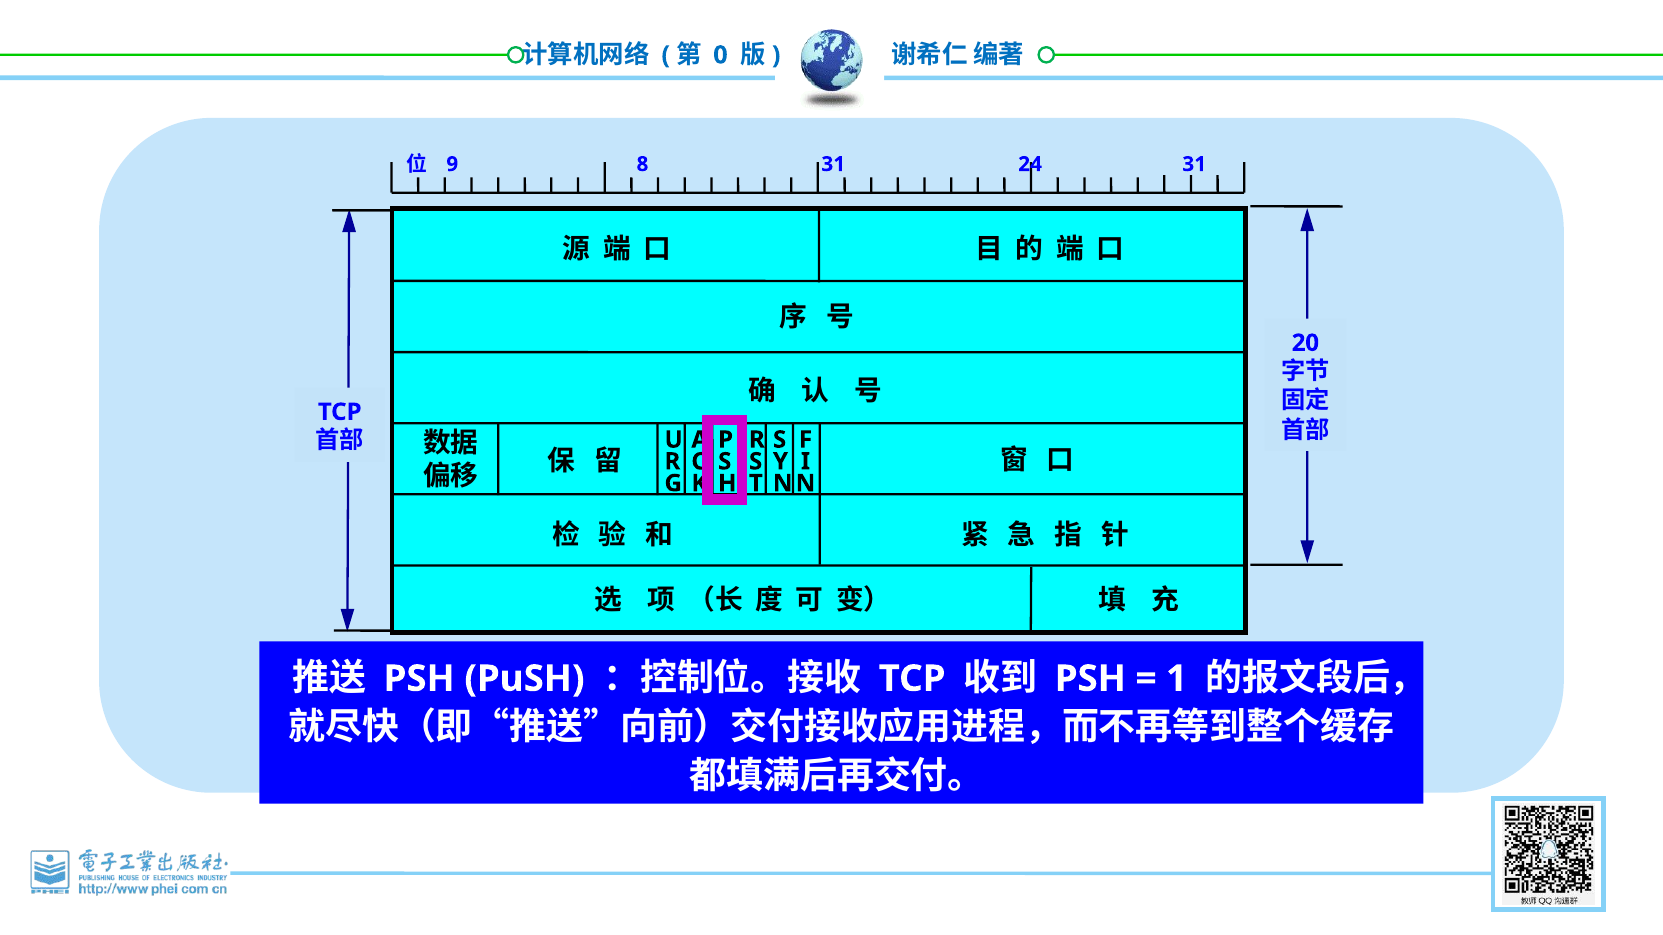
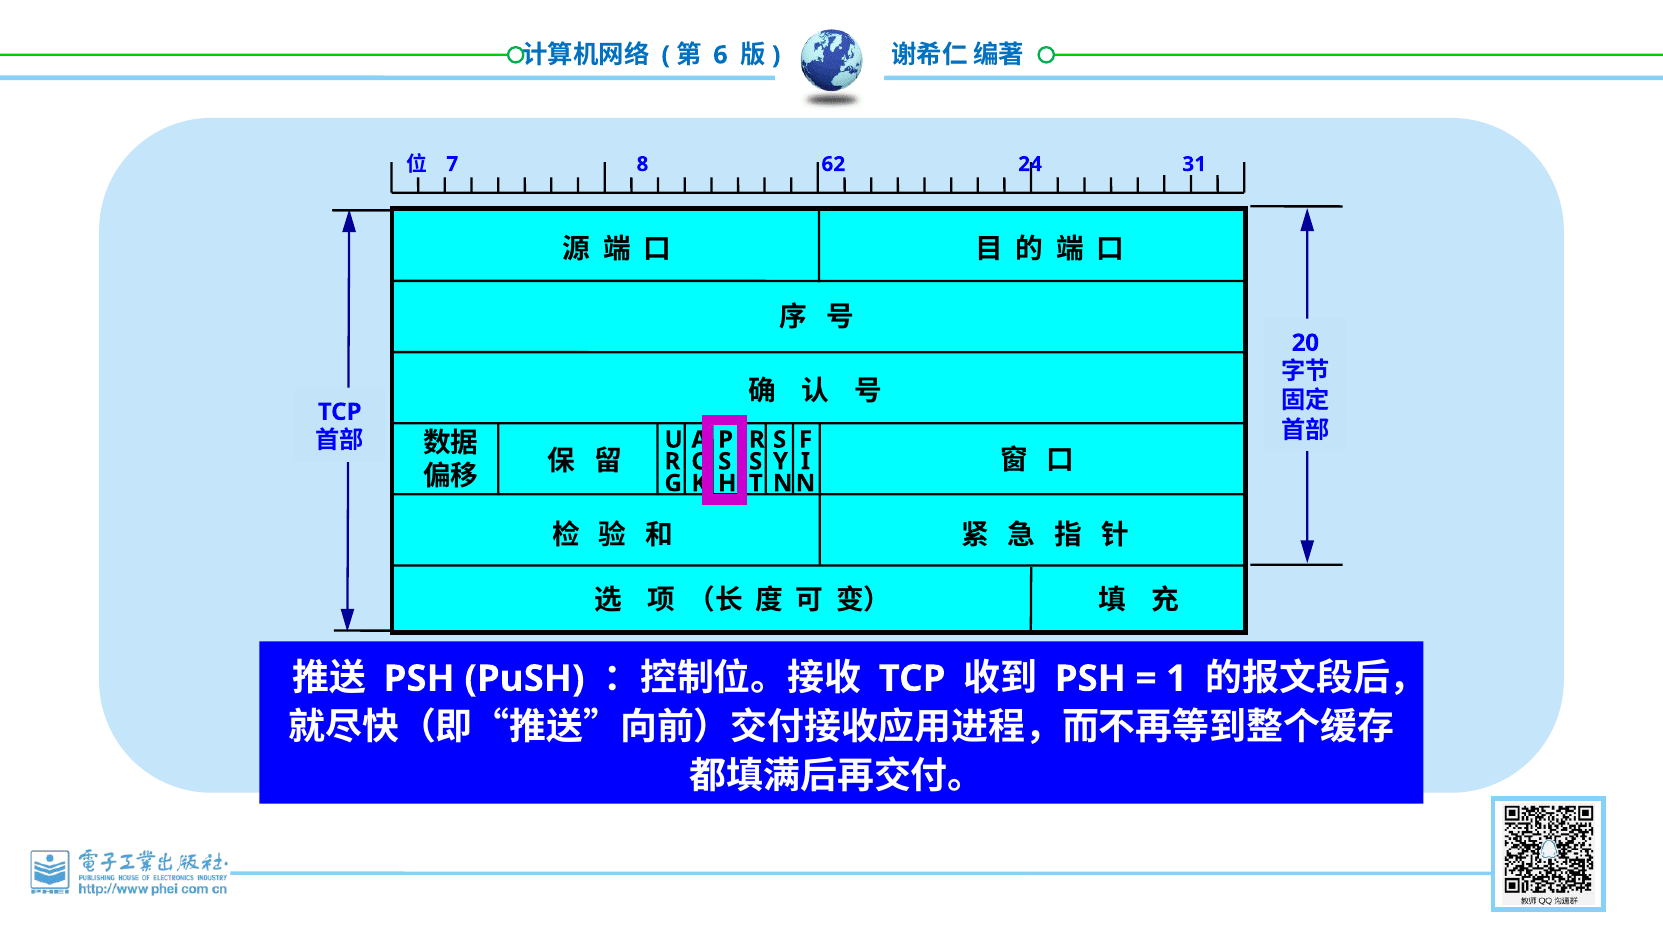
0: 0 -> 6 (720, 55)
9: 9 -> 7 (452, 164)
8 31: 31 -> 62 (833, 164)
